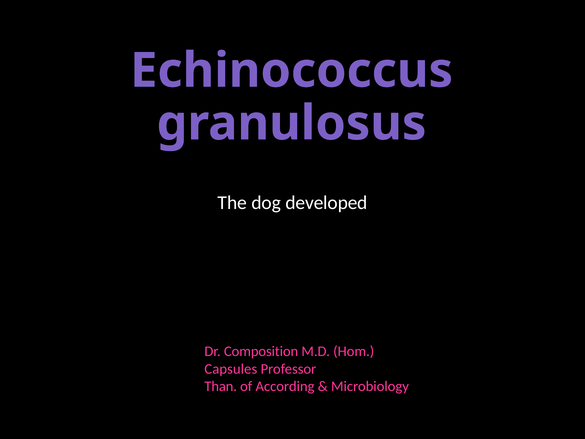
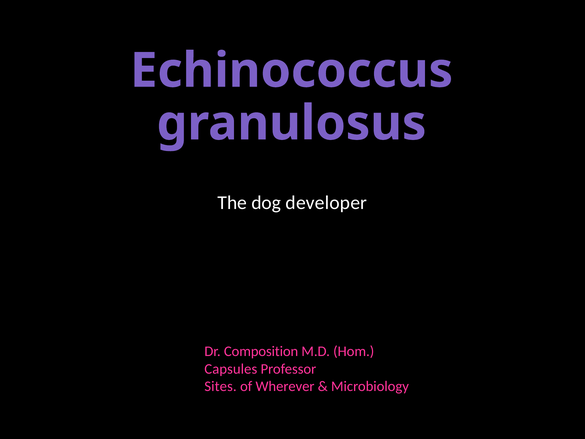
developed: developed -> developer (326, 203)
Than: Than -> Sites (221, 386)
According: According -> Wherever (285, 386)
